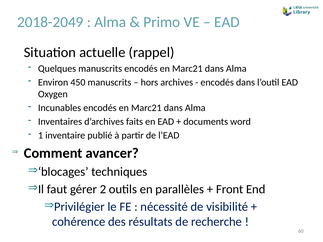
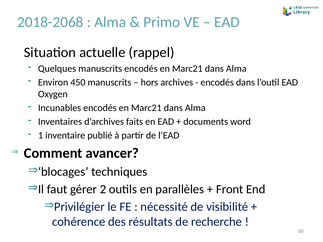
2018-2049: 2018-2049 -> 2018-2068 (50, 22)
